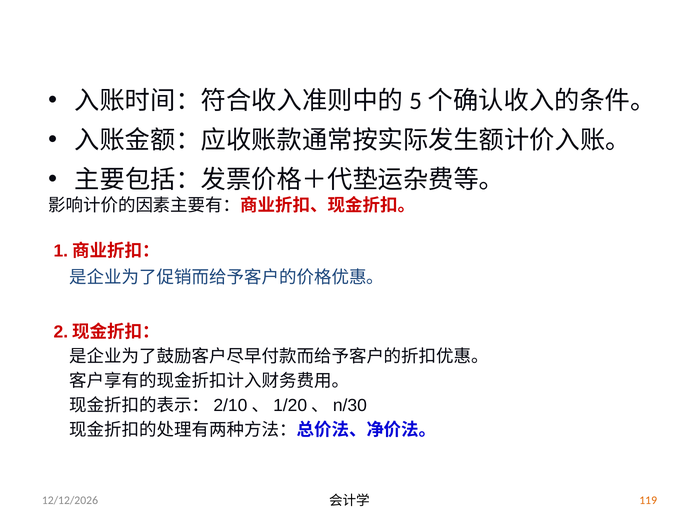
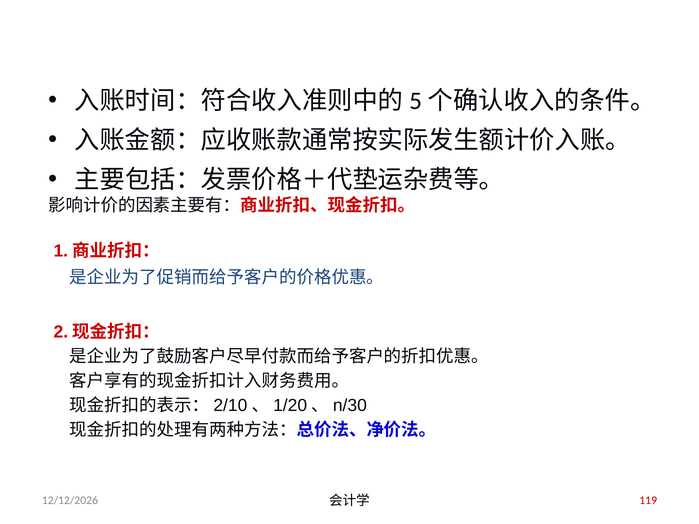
119 colour: orange -> red (648, 501)
